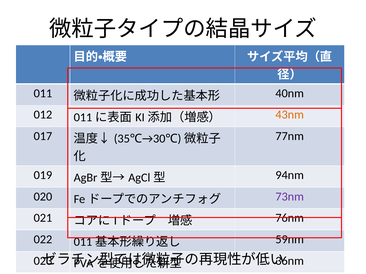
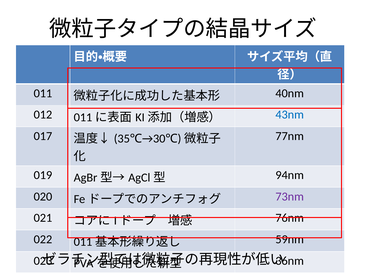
43nm colour: orange -> blue (290, 115)
